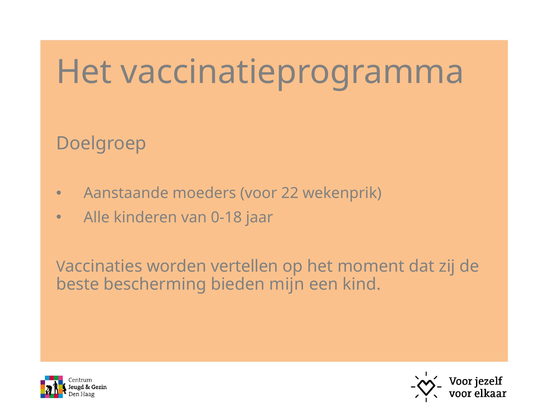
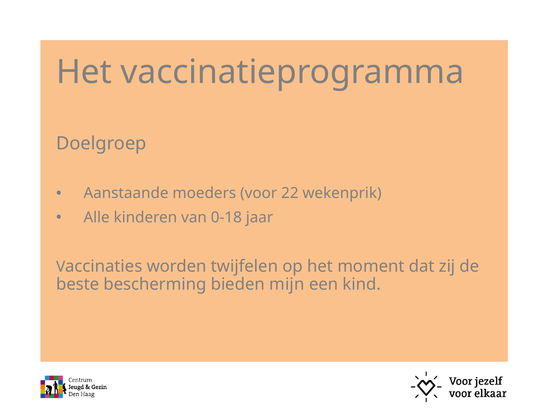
vertellen: vertellen -> twijfelen (244, 266)
